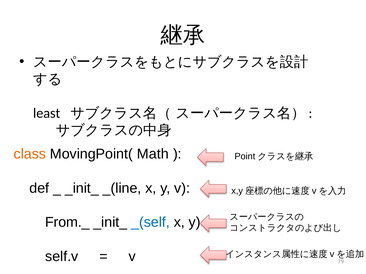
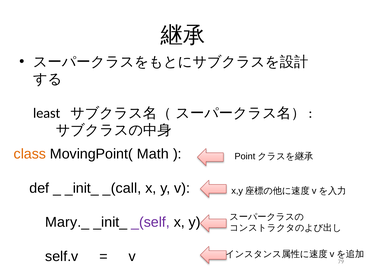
_(line: _(line -> _(call (122, 189)
From._: From._ -> Mary._ (67, 223)
_(self colour: blue -> purple (150, 223)
